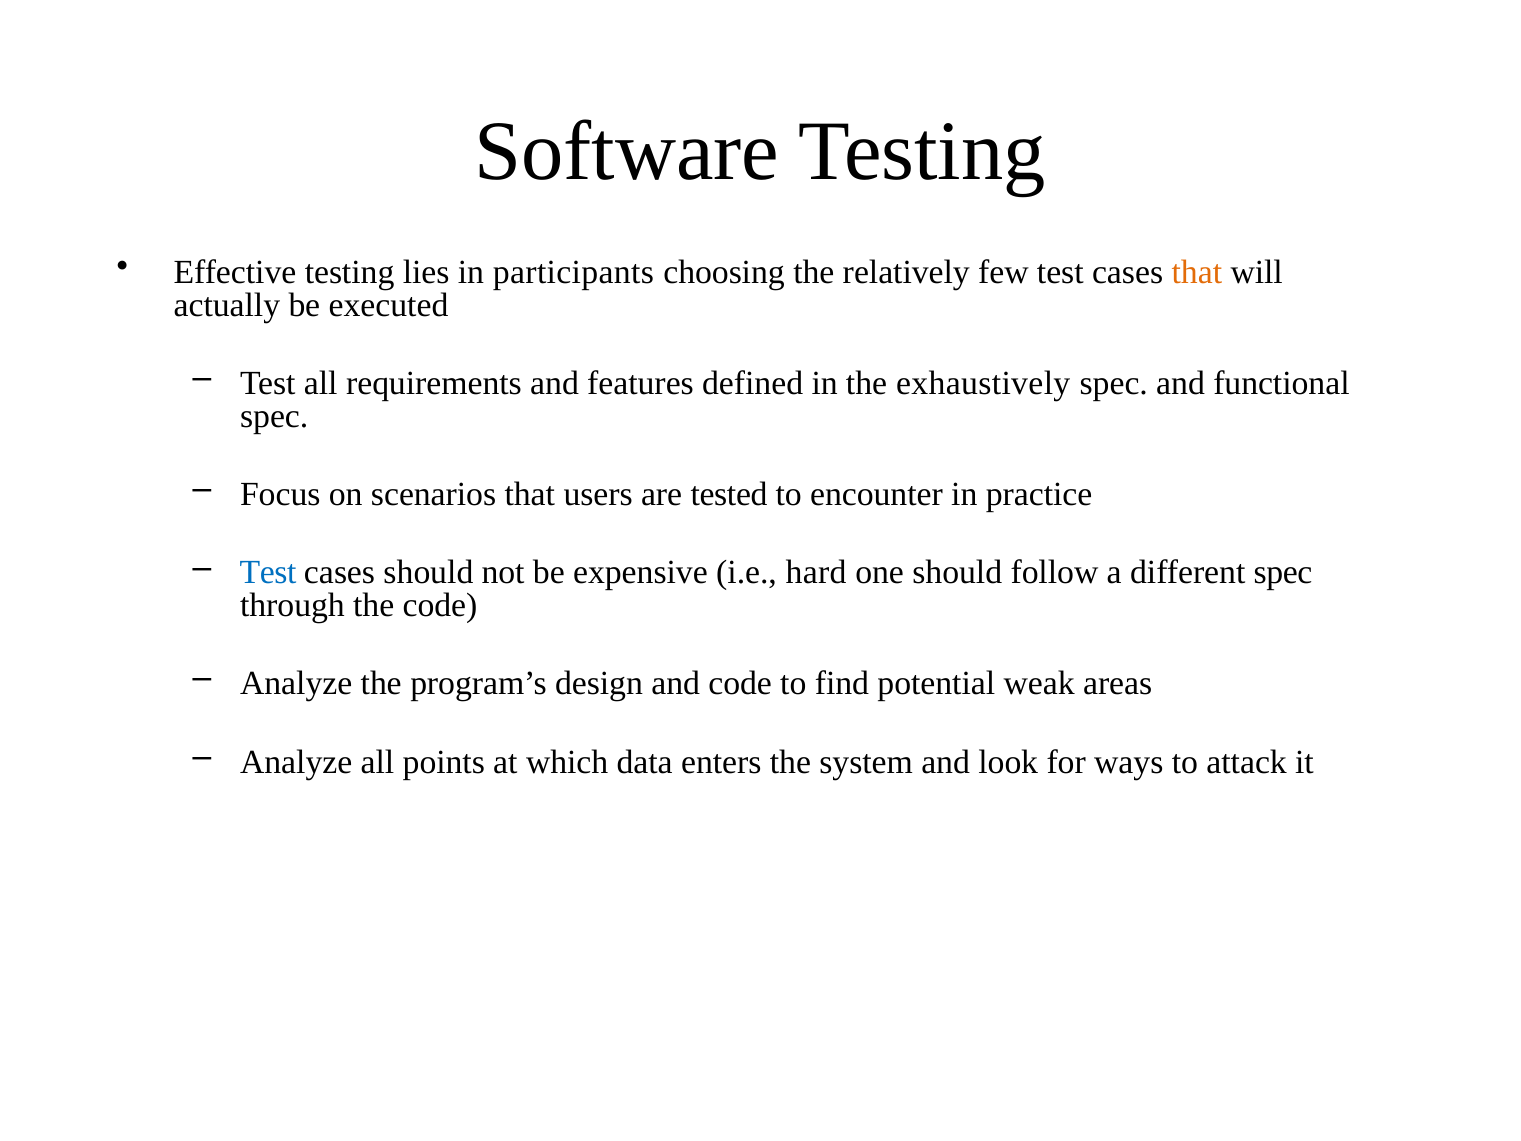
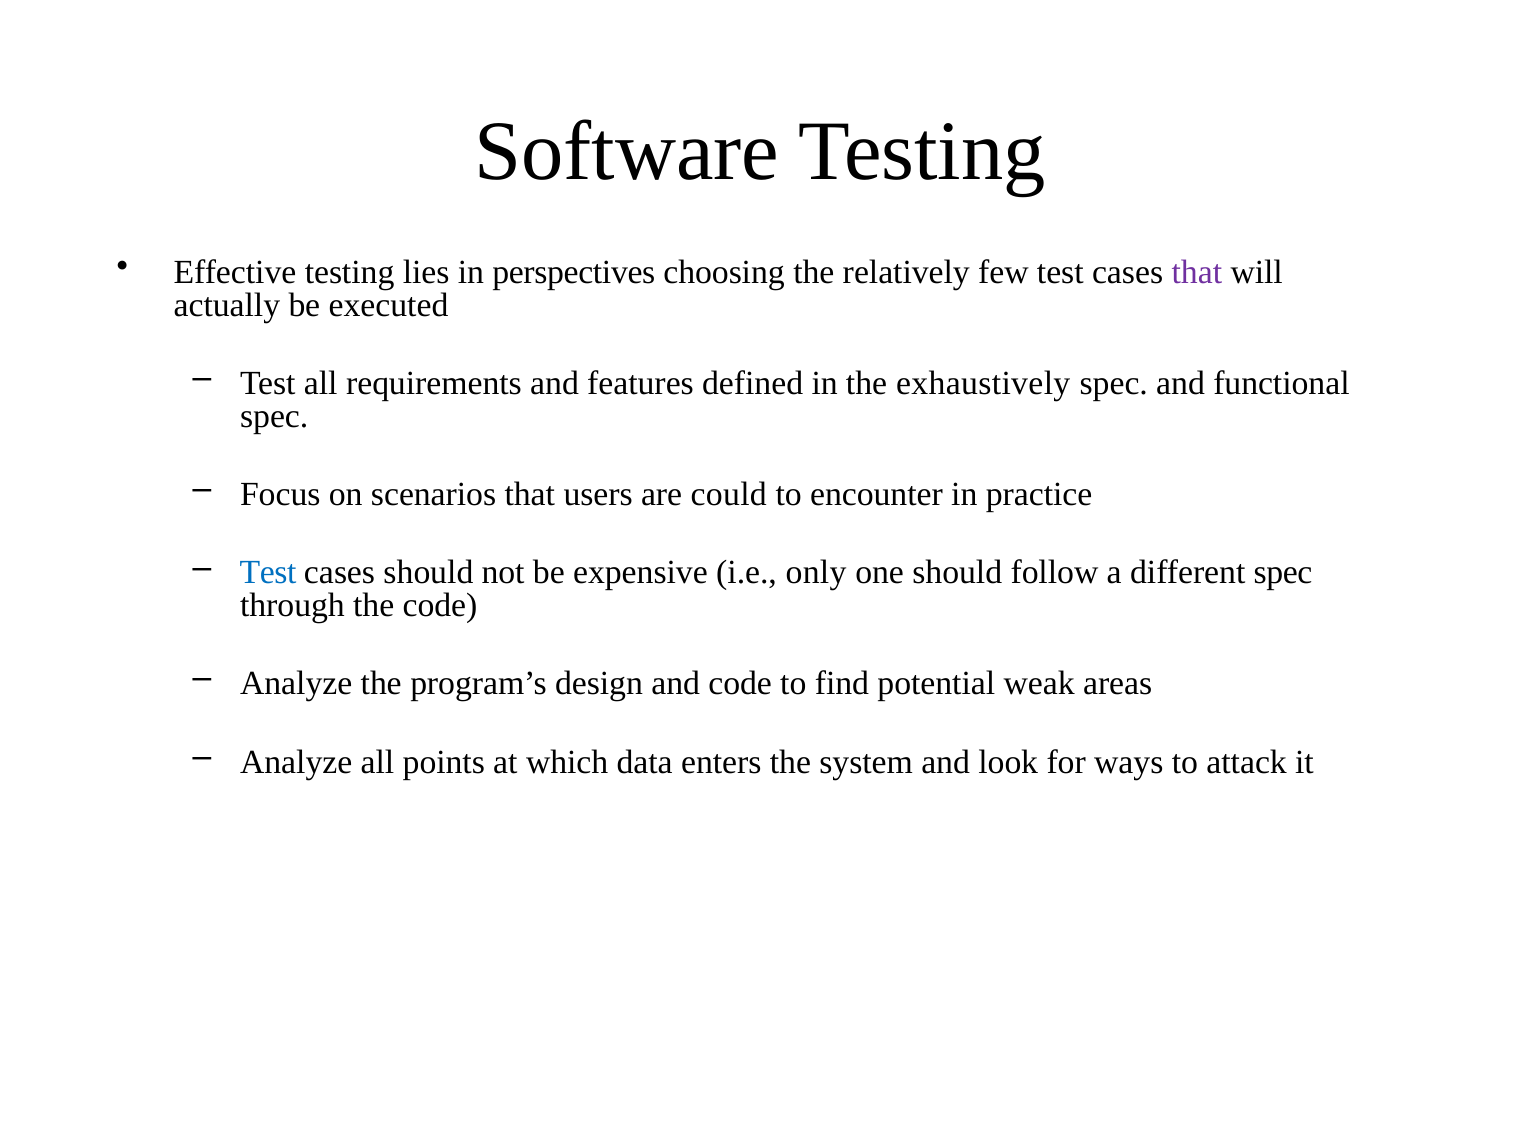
participants: participants -> perspectives (574, 273)
that colour: orange -> purple (1197, 273)
tested: tested -> could (729, 494)
hard: hard -> only (816, 573)
